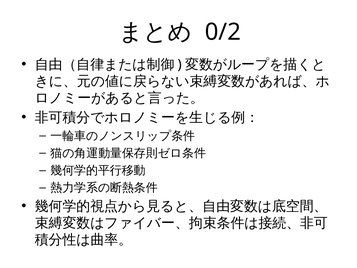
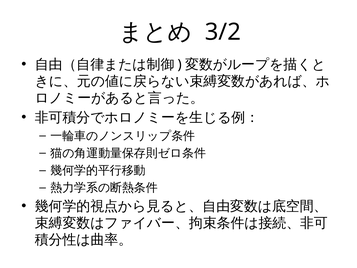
0/2: 0/2 -> 3/2 (223, 32)
